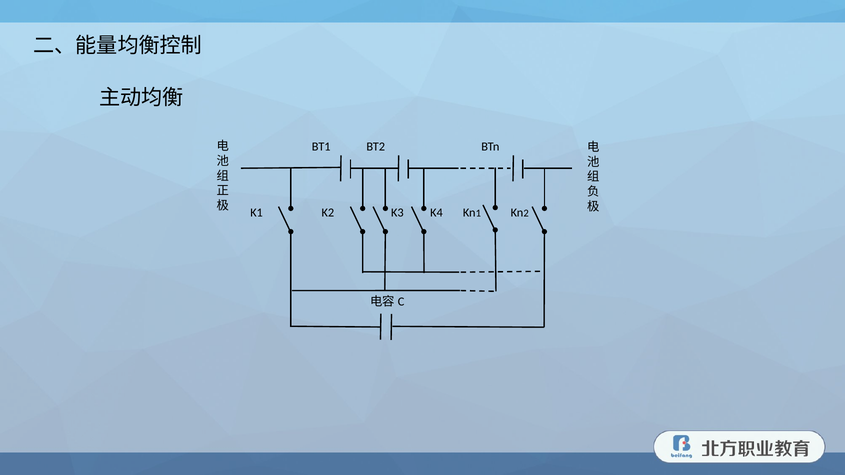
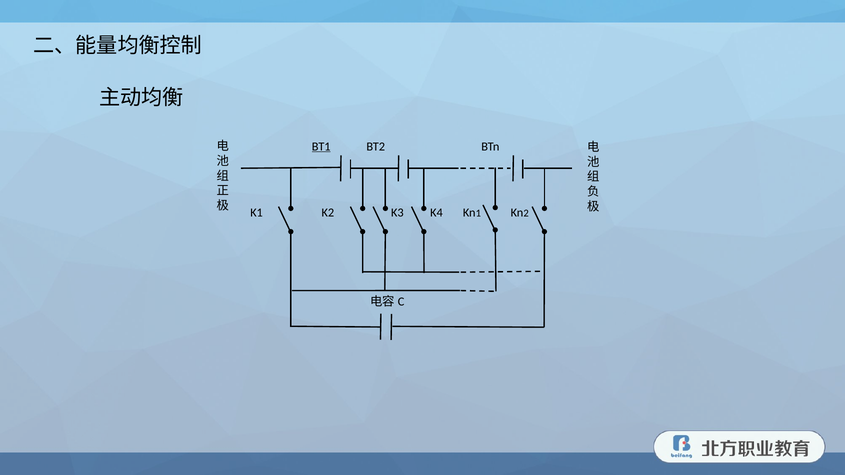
BT1 underline: none -> present (321, 147)
